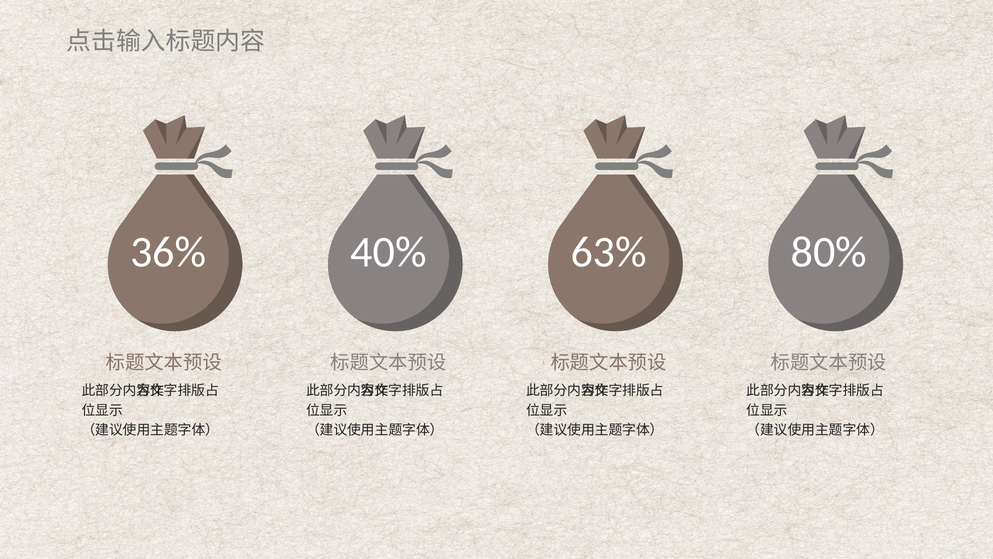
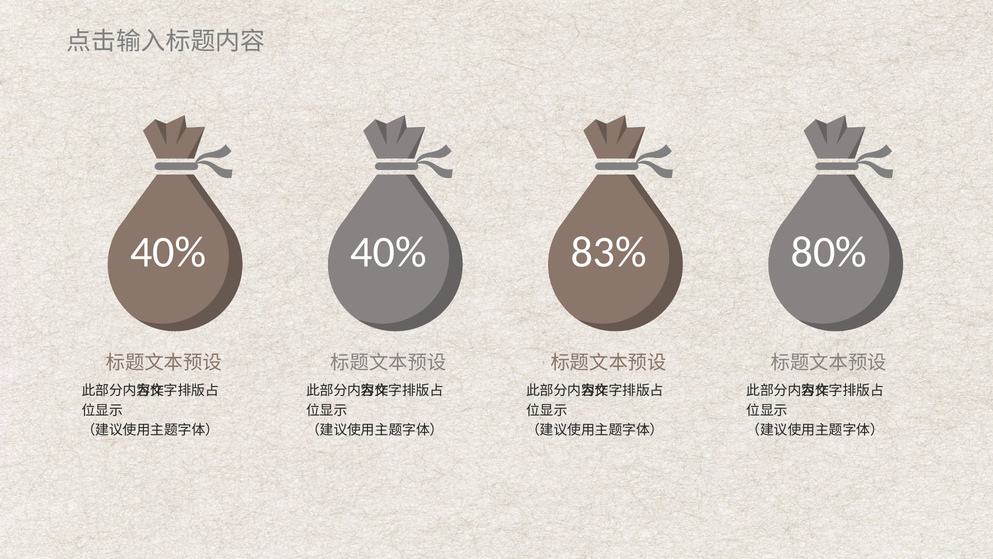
36%: 36% -> 40% (168, 252)
63%: 63% -> 83% (609, 252)
